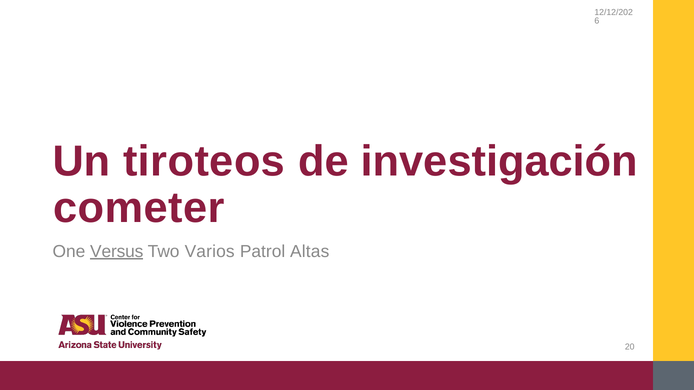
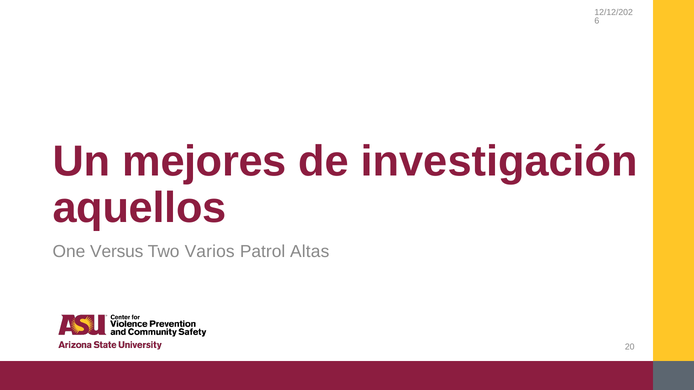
tiroteos: tiroteos -> mejores (204, 162)
cometer: cometer -> aquellos (139, 208)
Versus underline: present -> none (117, 252)
